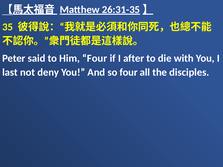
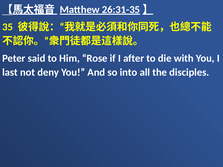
Him Four: Four -> Rose (95, 58)
so four: four -> into (129, 72)
